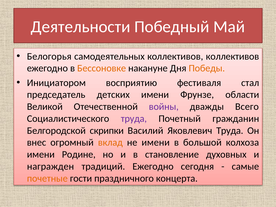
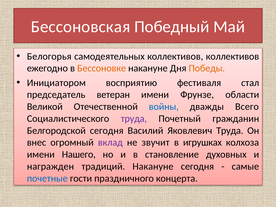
Деятельности: Деятельности -> Бессоновская (81, 27)
детских: детских -> ветеран (113, 95)
войны colour: purple -> blue (164, 107)
Белгородской скрипки: скрипки -> сегодня (107, 131)
вклад colour: orange -> purple (110, 142)
не имени: имени -> звучит (156, 142)
большой: большой -> игрушках (202, 142)
Родине: Родине -> Нашего (79, 154)
традиций Ежегодно: Ежегодно -> Накануне (153, 166)
почетные colour: orange -> blue (47, 178)
